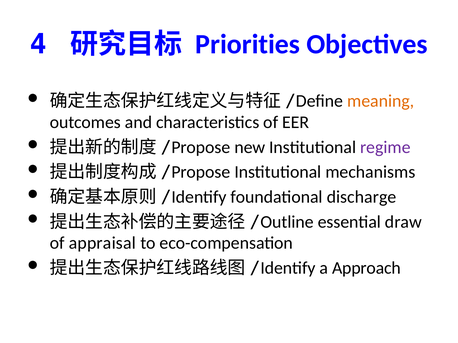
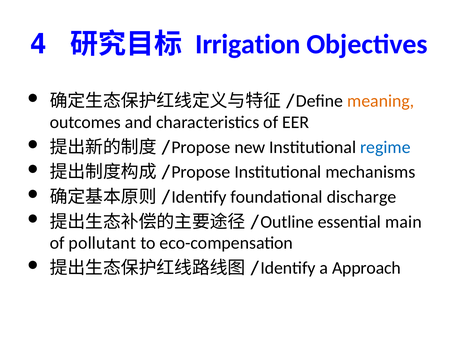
Priorities: Priorities -> Irrigation (248, 44)
regime colour: purple -> blue (385, 147)
draw: draw -> main (403, 222)
appraisal: appraisal -> pollutant (102, 243)
